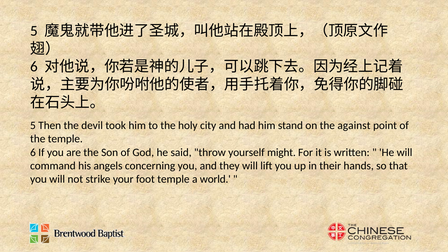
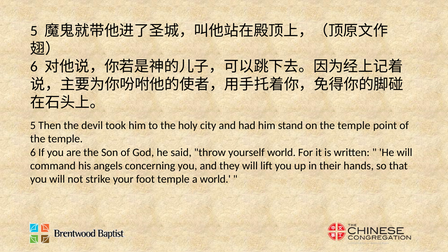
on the against: against -> temple (354, 125)
yourself might: might -> world (281, 152)
